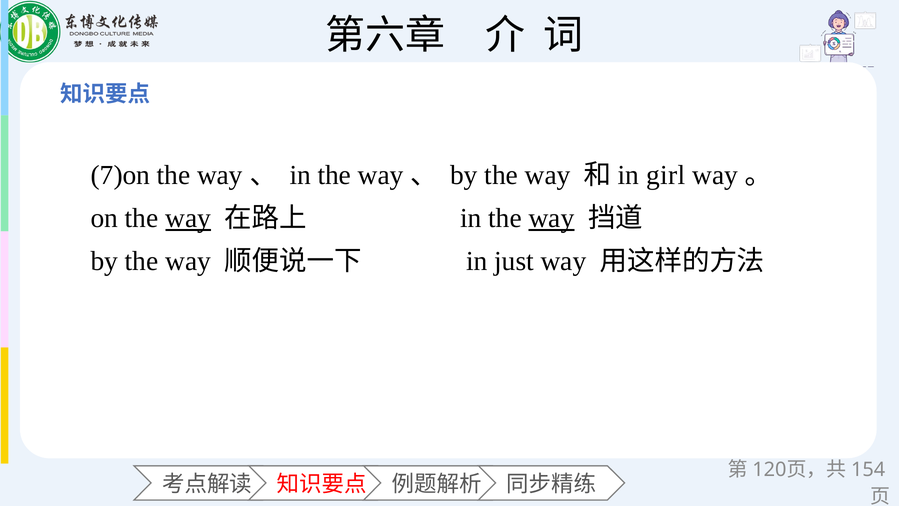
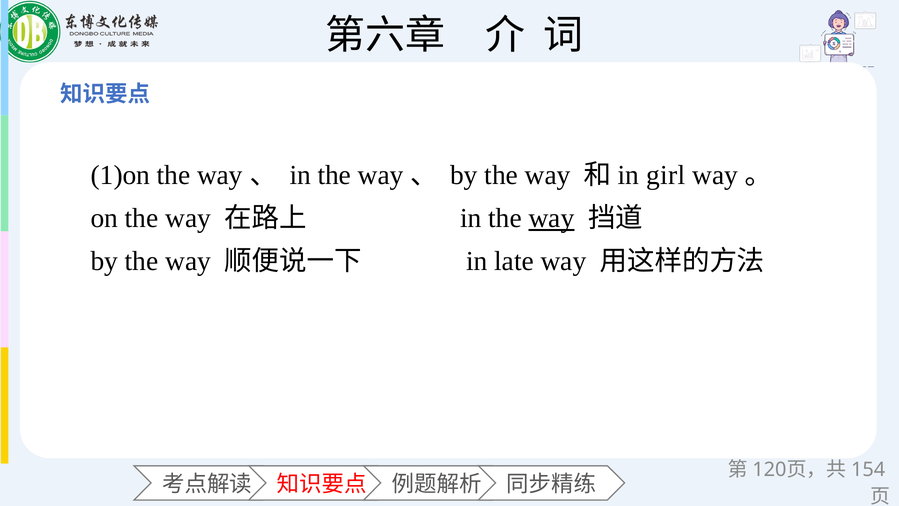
7)on: 7)on -> 1)on (120, 175)
way underline: present -> none (188, 218)
just: just -> late (514, 261)
